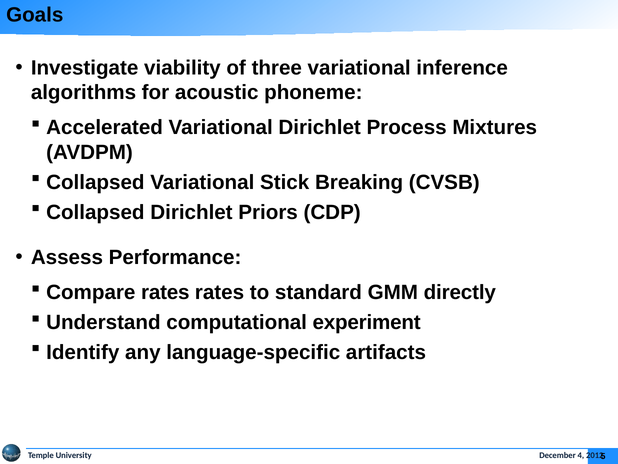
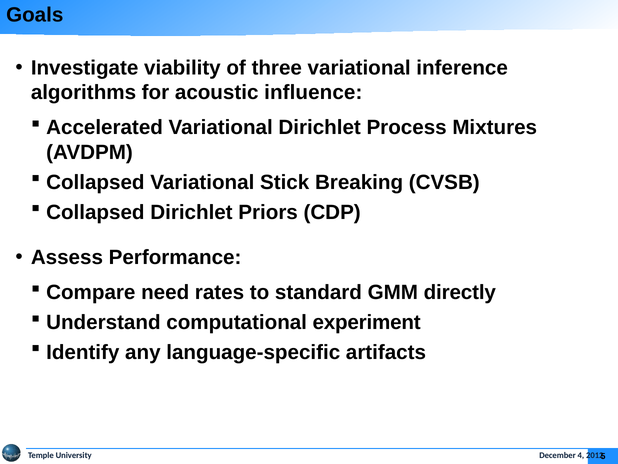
phoneme: phoneme -> influence (313, 93)
Compare rates: rates -> need (165, 292)
